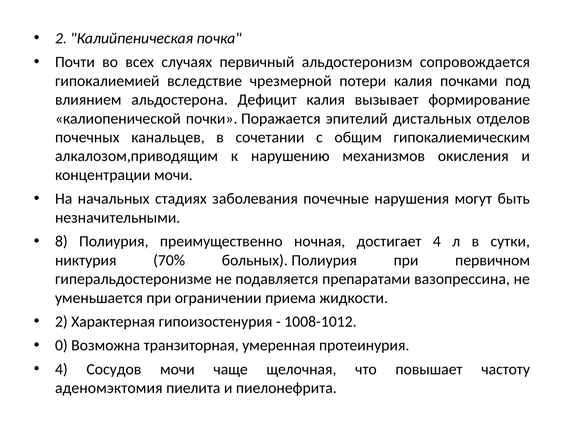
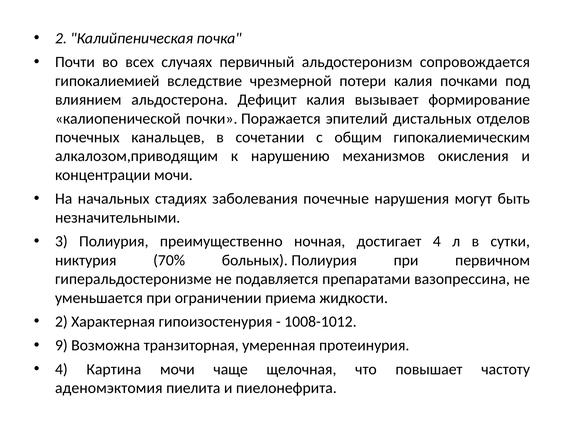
8: 8 -> 3 (61, 241)
0: 0 -> 9 (61, 345)
Сосудов: Сосудов -> Картина (114, 369)
